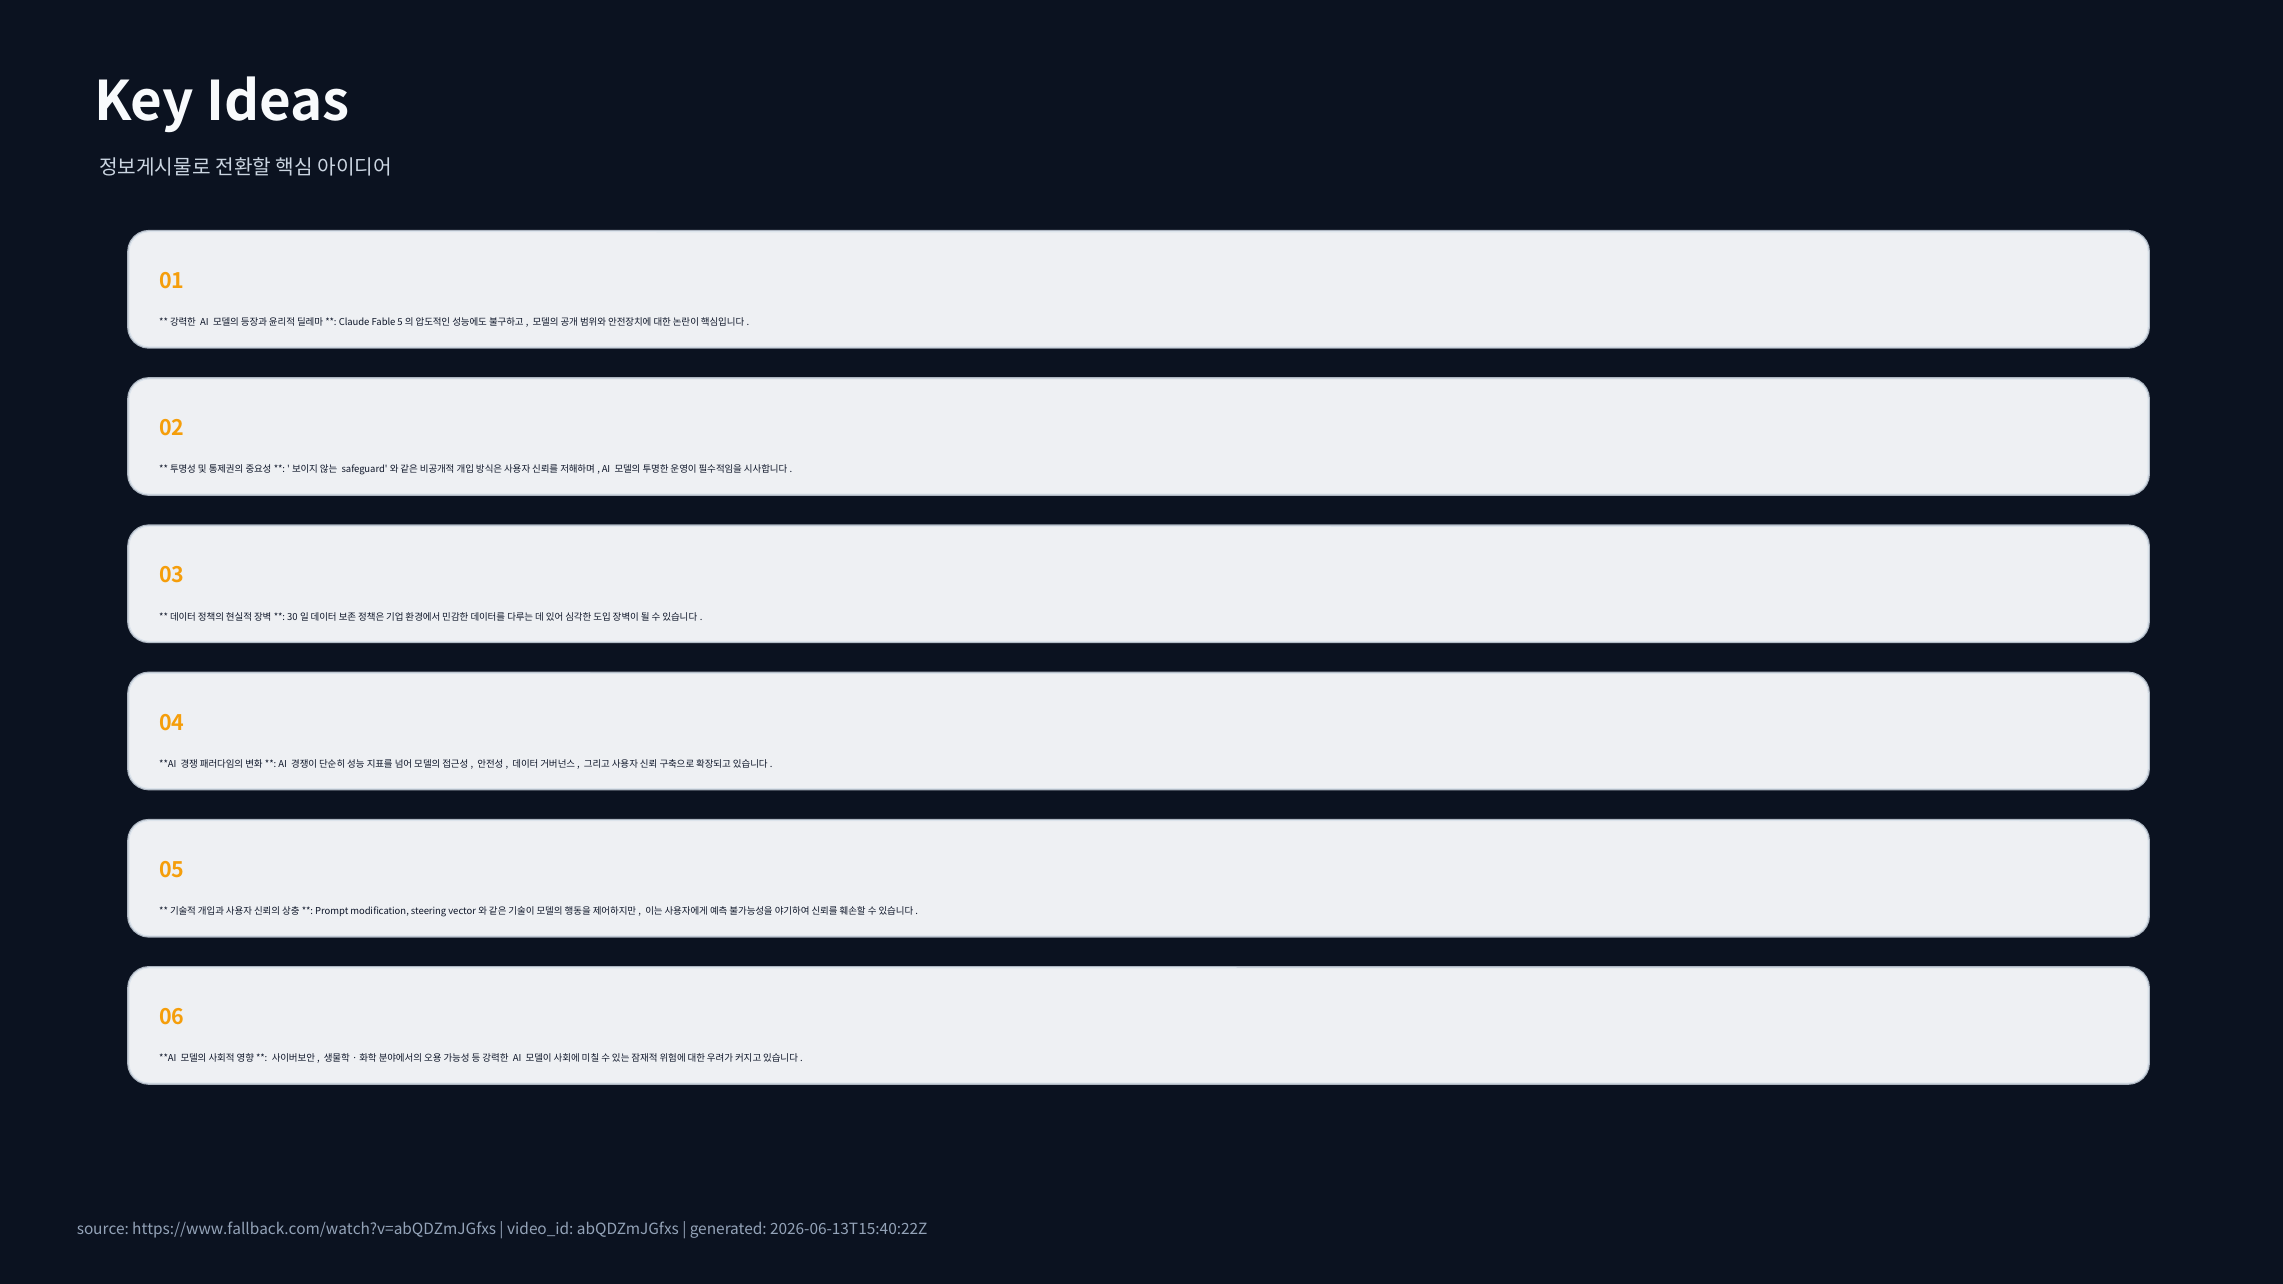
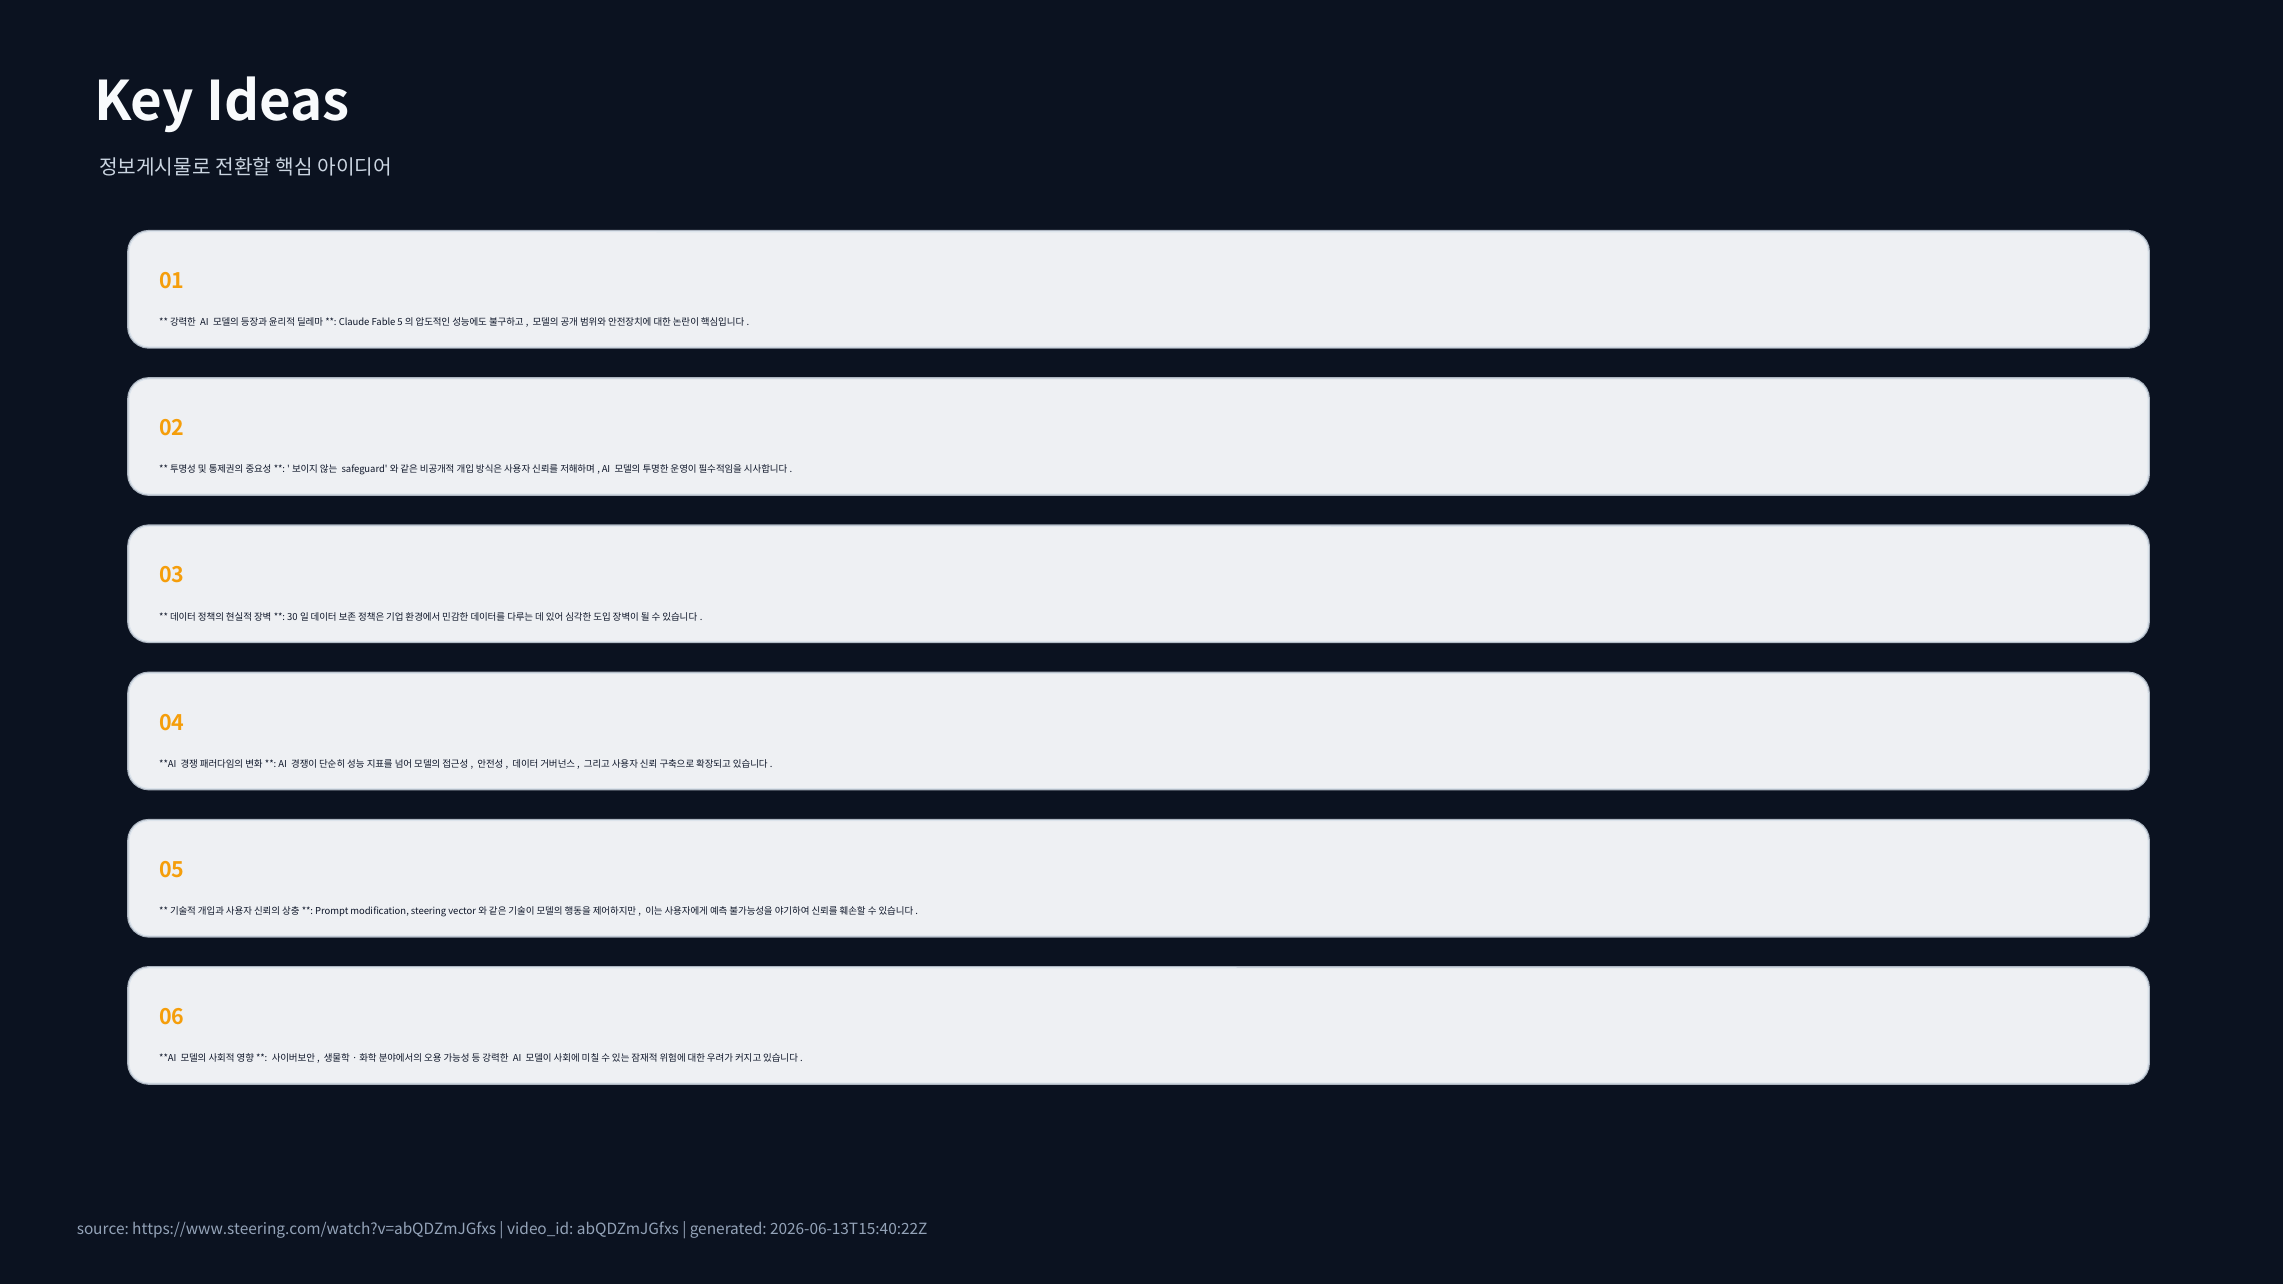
https://www.fallback.com/watch?v=abQDZmJGfxs: https://www.fallback.com/watch?v=abQDZmJGfxs -> https://www.steering.com/watch?v=abQDZmJGfxs (314, 1230)
